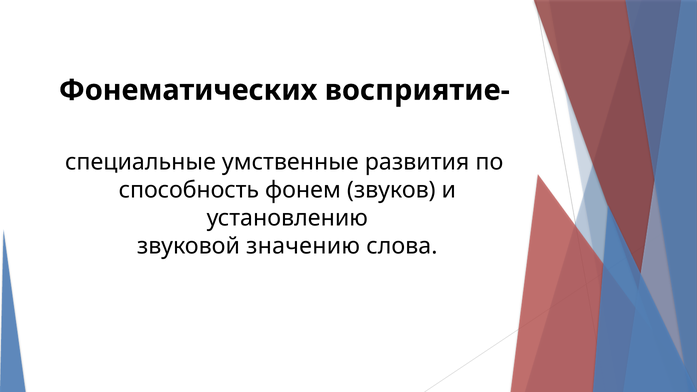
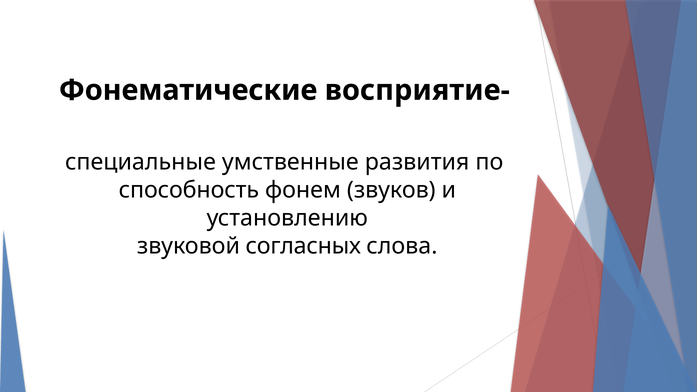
Фонематических: Фонематических -> Фонематические (188, 90)
значению: значению -> согласных (303, 246)
